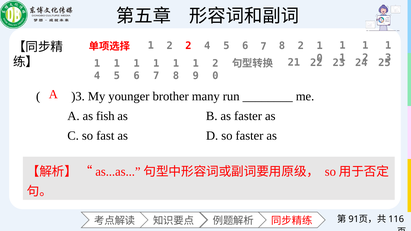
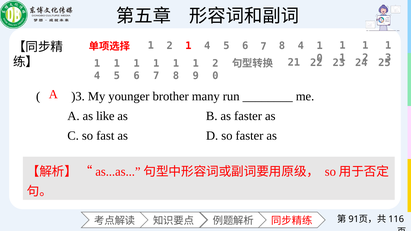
2: 2 -> 1 (188, 46)
8 2: 2 -> 4 (301, 46)
fish: fish -> like (105, 116)
